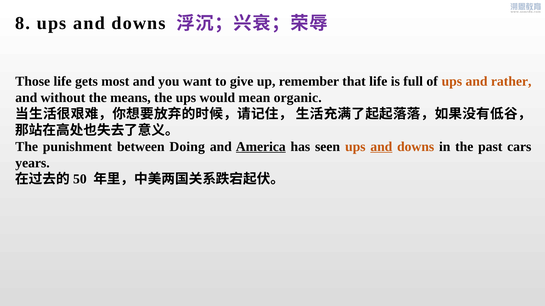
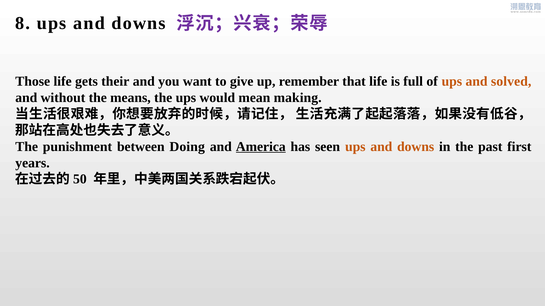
most: most -> their (115, 81)
rather: rather -> solved (511, 81)
organic: organic -> making (298, 98)
and underline: present -> none (381, 147)
cars: cars -> first (519, 147)
